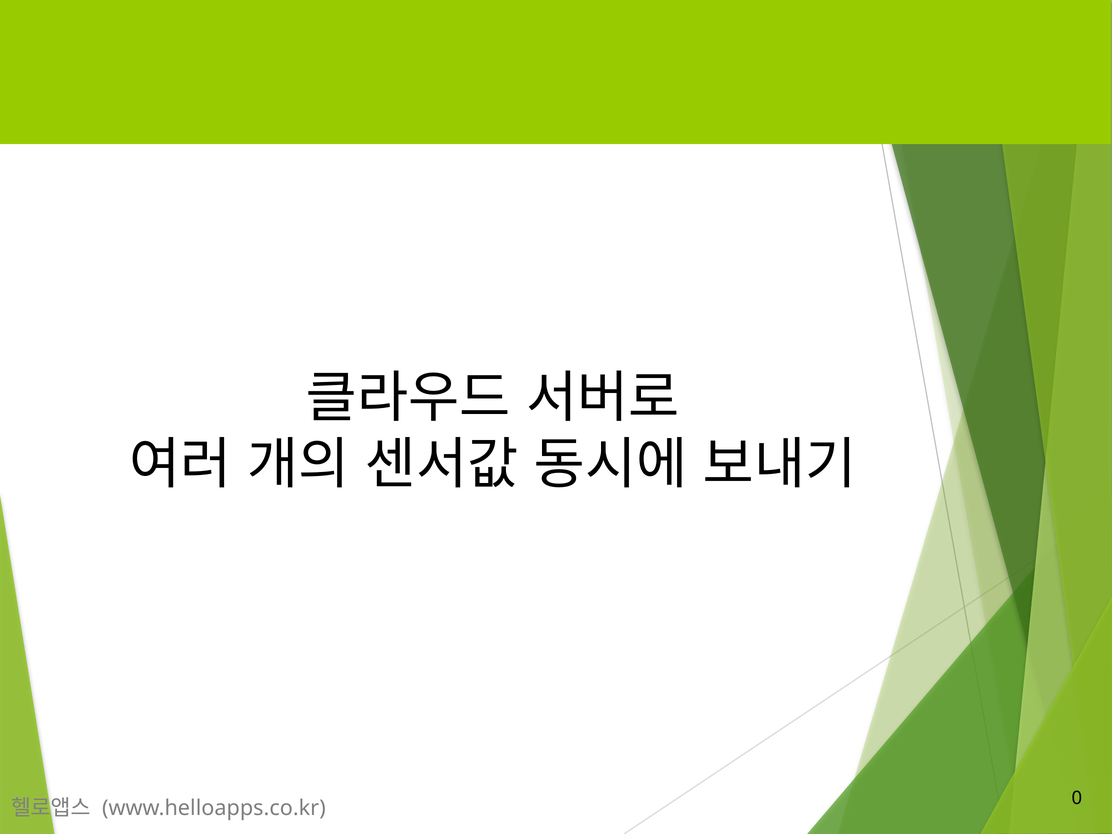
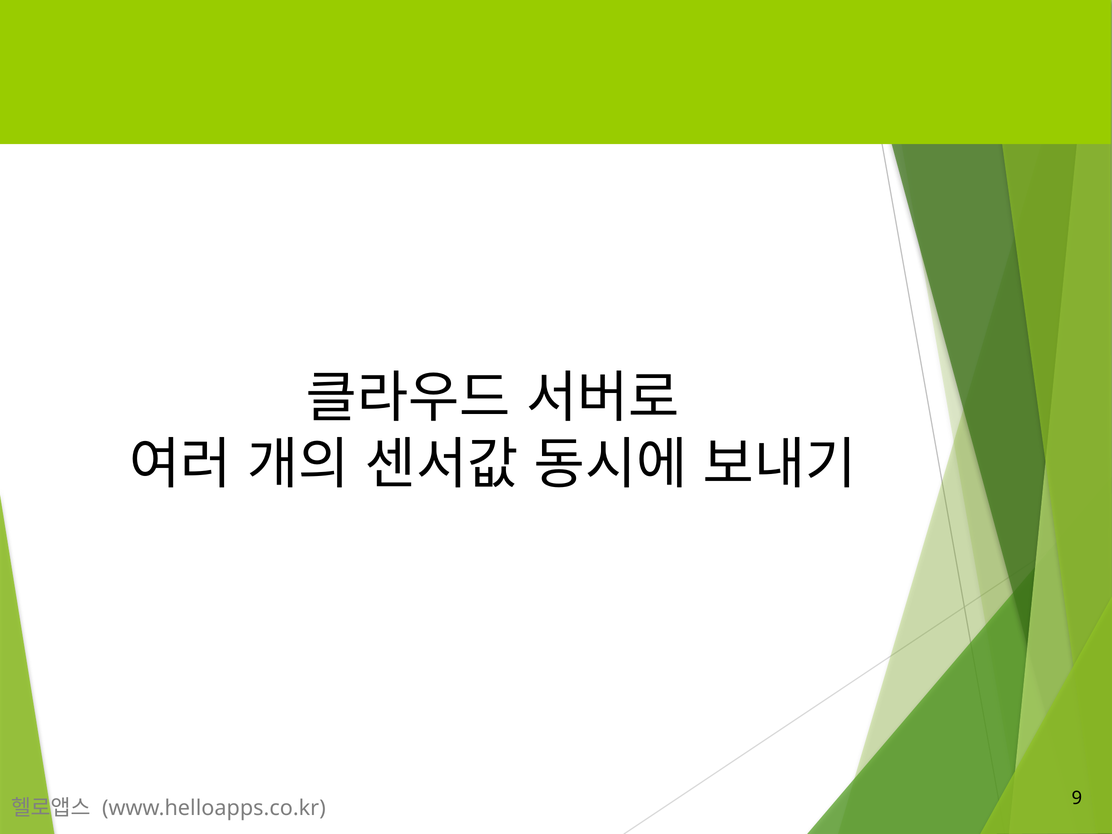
0: 0 -> 9 (1077, 798)
